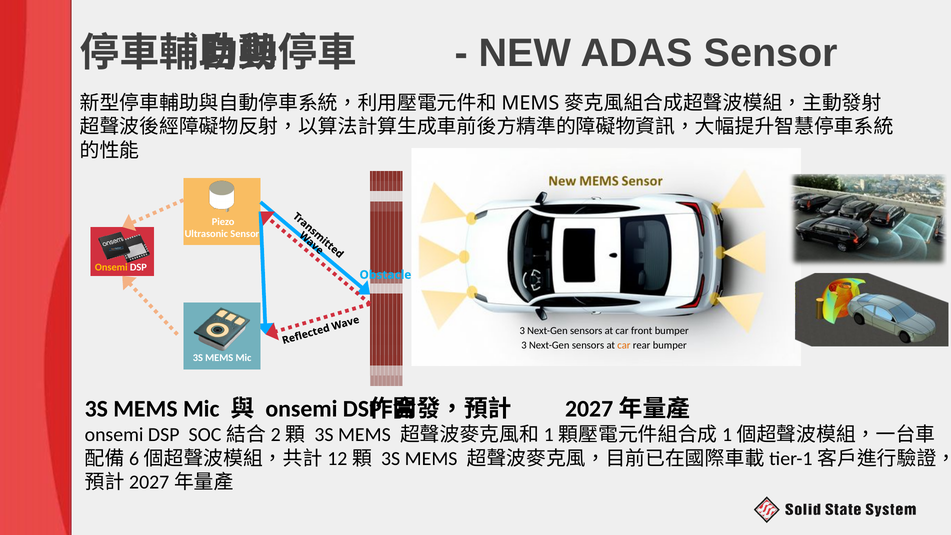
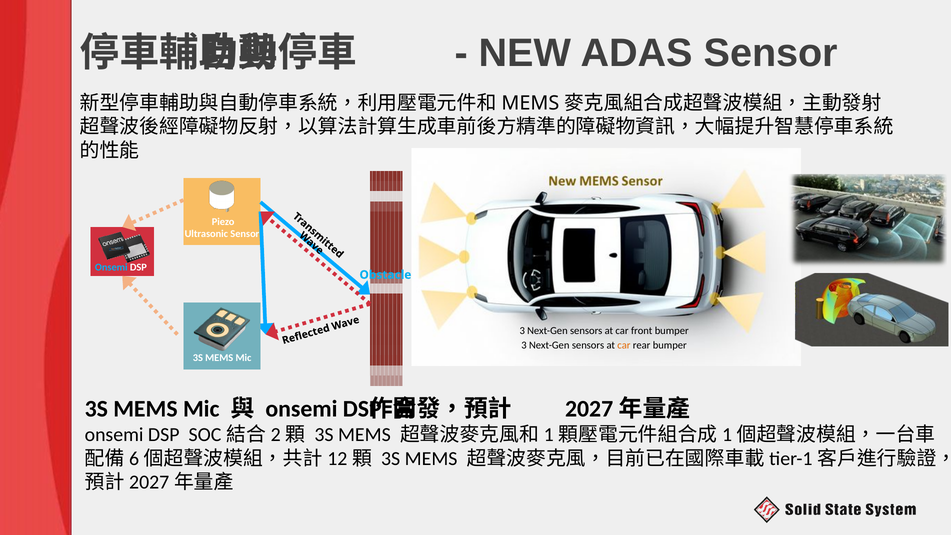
Onsemi colour: yellow -> light blue (111, 267)
